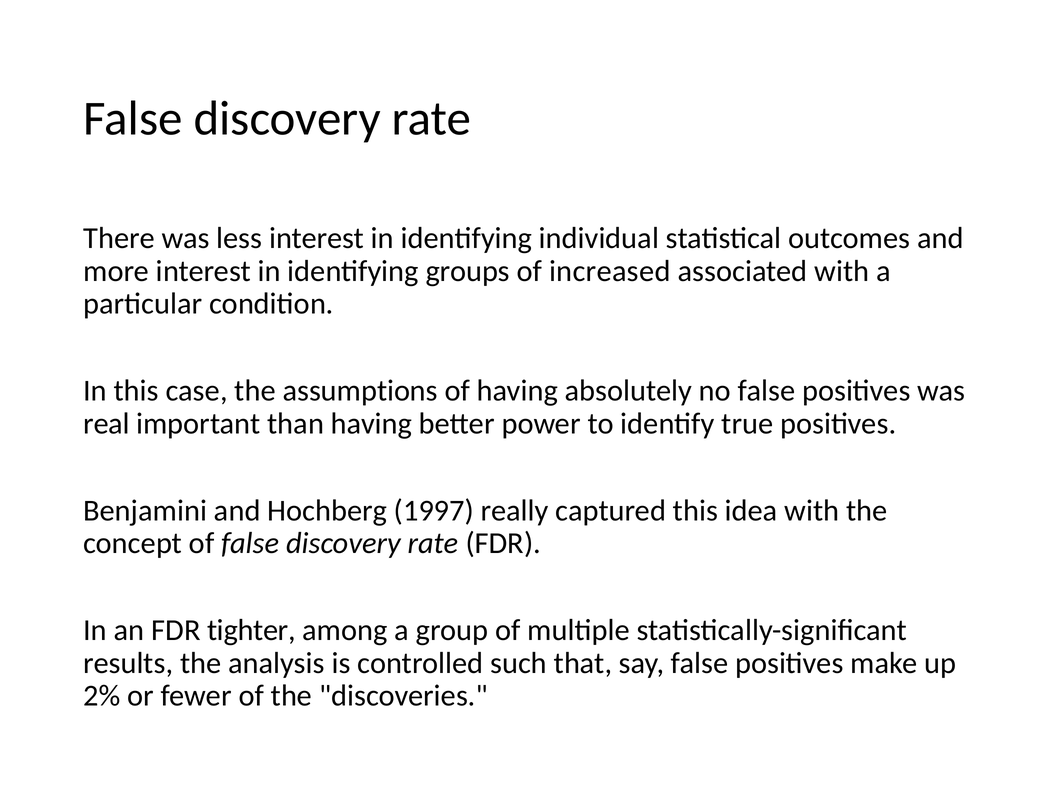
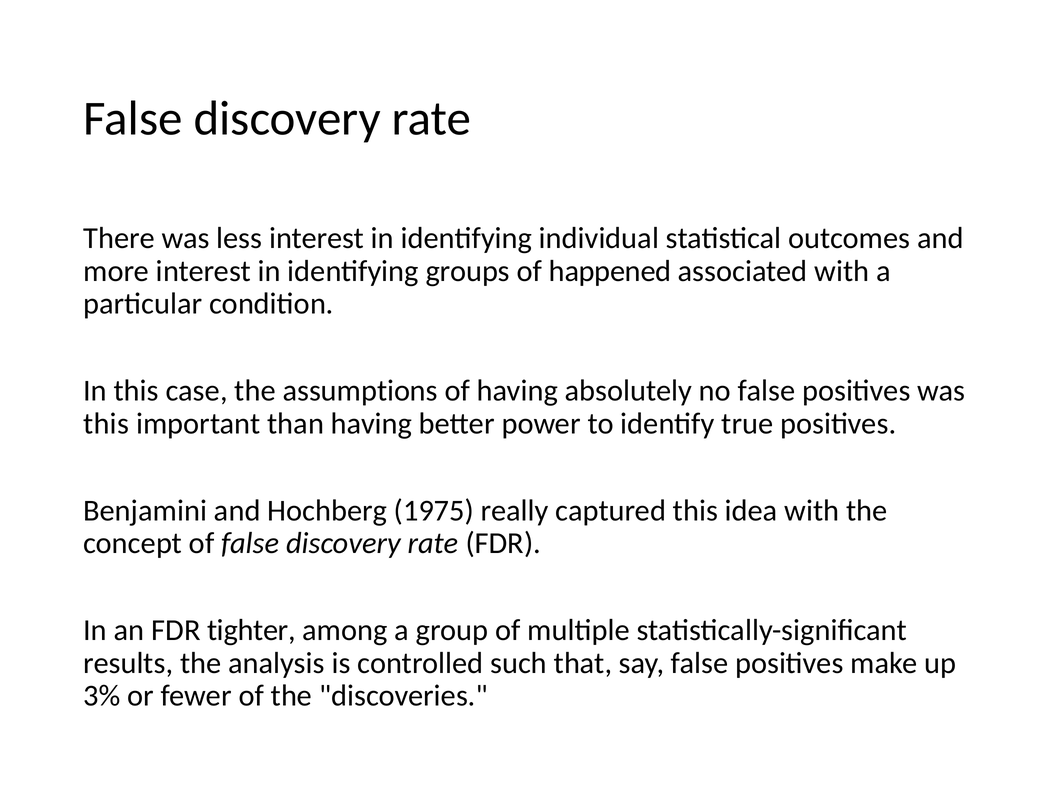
increased: increased -> happened (610, 271)
real: real -> this (106, 424)
1997: 1997 -> 1975 (434, 511)
2%: 2% -> 3% (102, 696)
